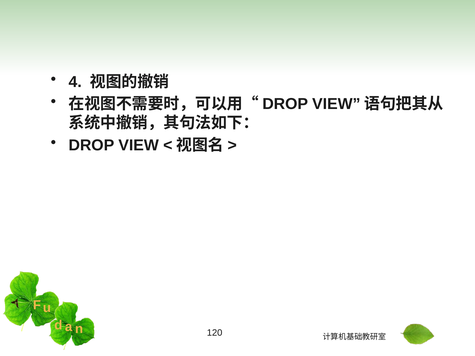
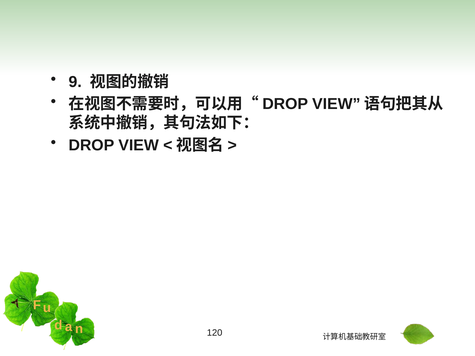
4: 4 -> 9 (75, 82)
